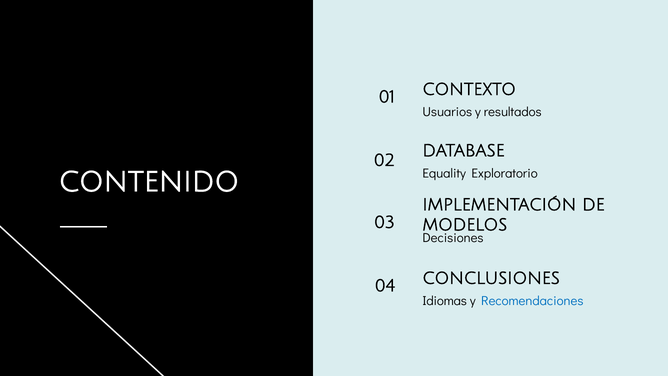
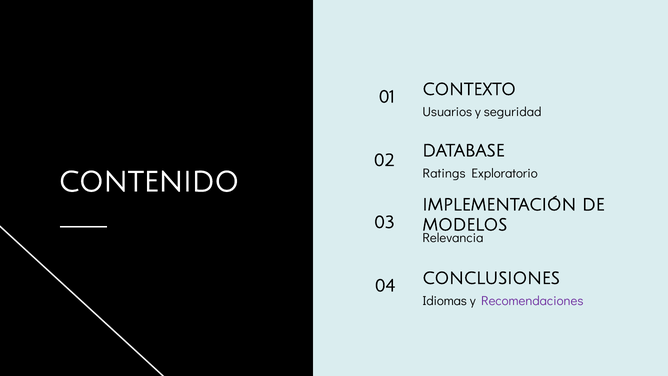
resultados: resultados -> seguridad (513, 112)
Equality: Equality -> Ratings (444, 173)
Decisiones: Decisiones -> Relevancia (453, 238)
Recomendaciones colour: blue -> purple (532, 301)
